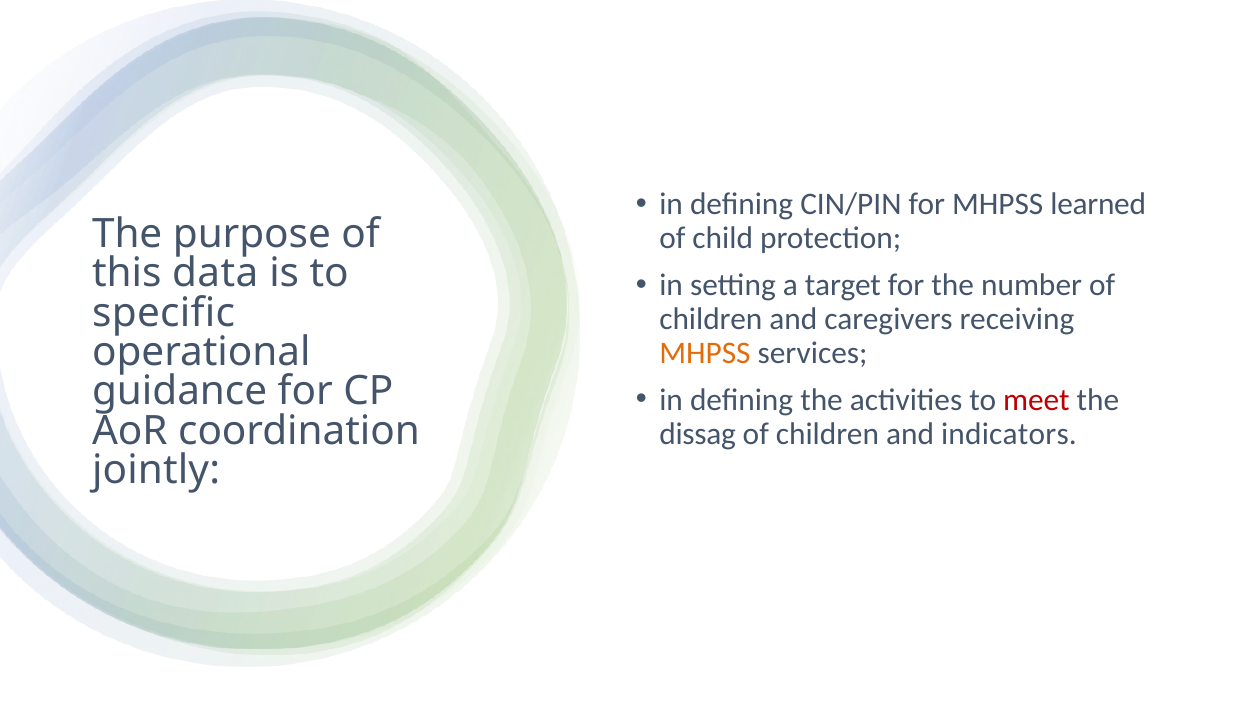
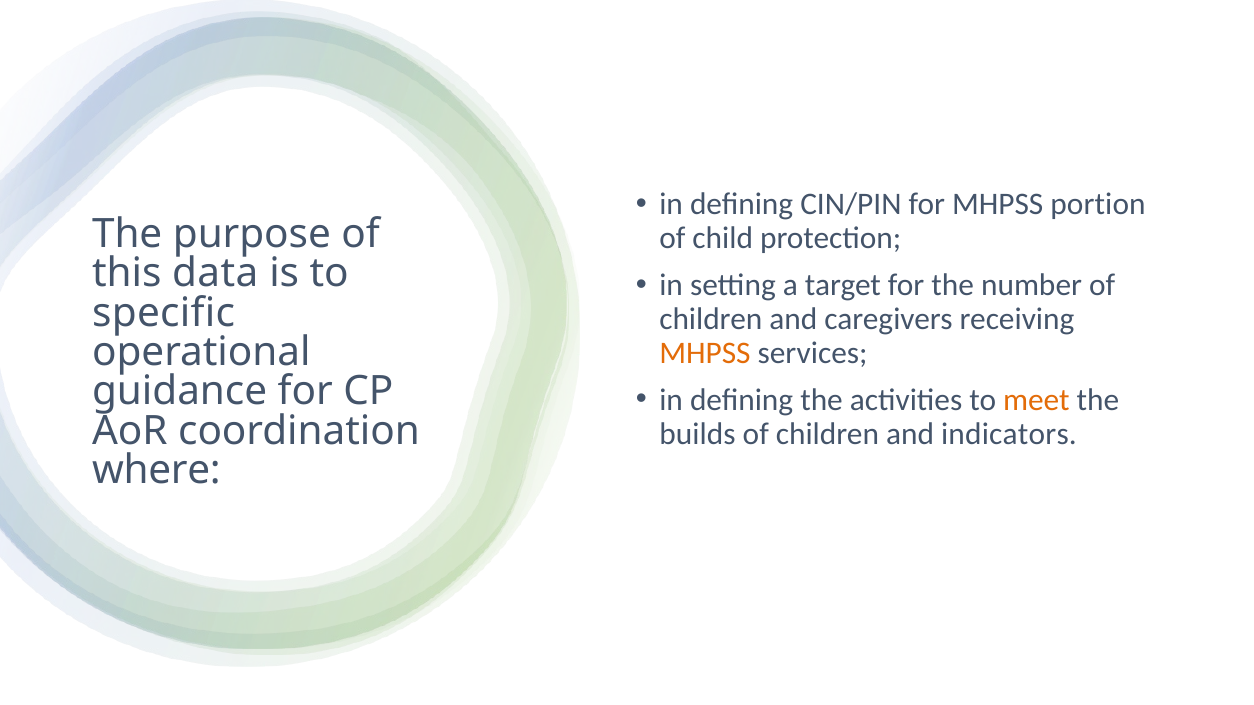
learned: learned -> portion (1098, 205)
meet colour: red -> orange (1036, 400)
dissag: dissag -> builds (697, 434)
jointly: jointly -> where (156, 470)
